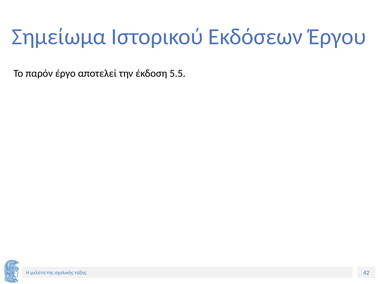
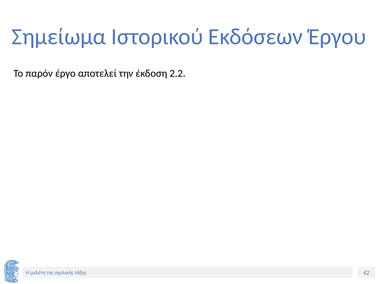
5.5: 5.5 -> 2.2 (178, 73)
